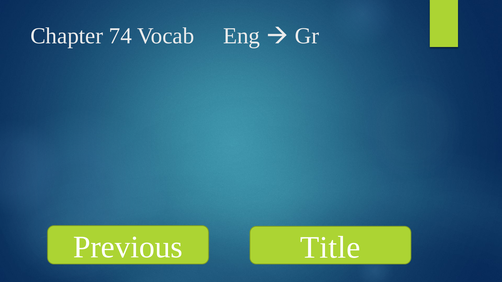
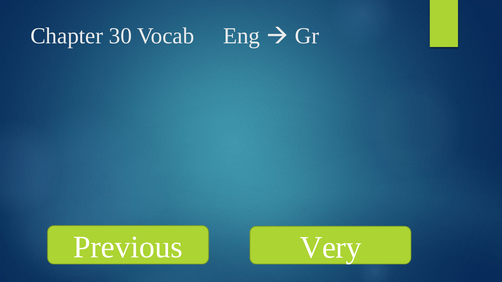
74: 74 -> 30 (120, 36)
Title: Title -> Very (331, 248)
